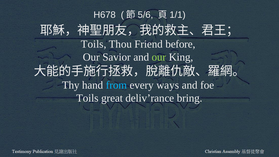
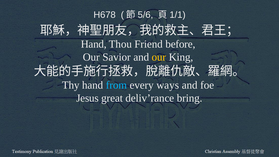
Toils: Toils -> Hand (94, 44)
our colour: light green -> yellow (159, 57)
Toils: Toils -> Jesus (87, 98)
